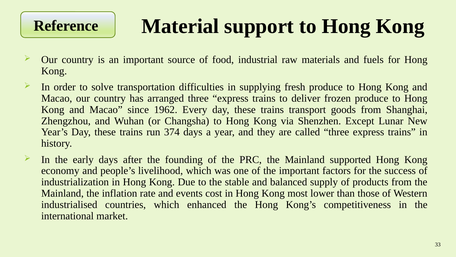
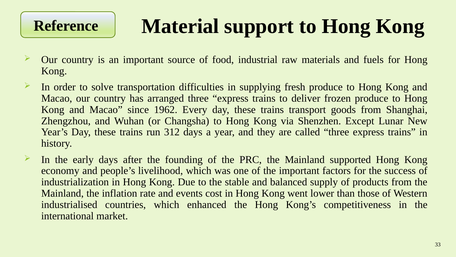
374: 374 -> 312 (172, 132)
most: most -> went (298, 193)
